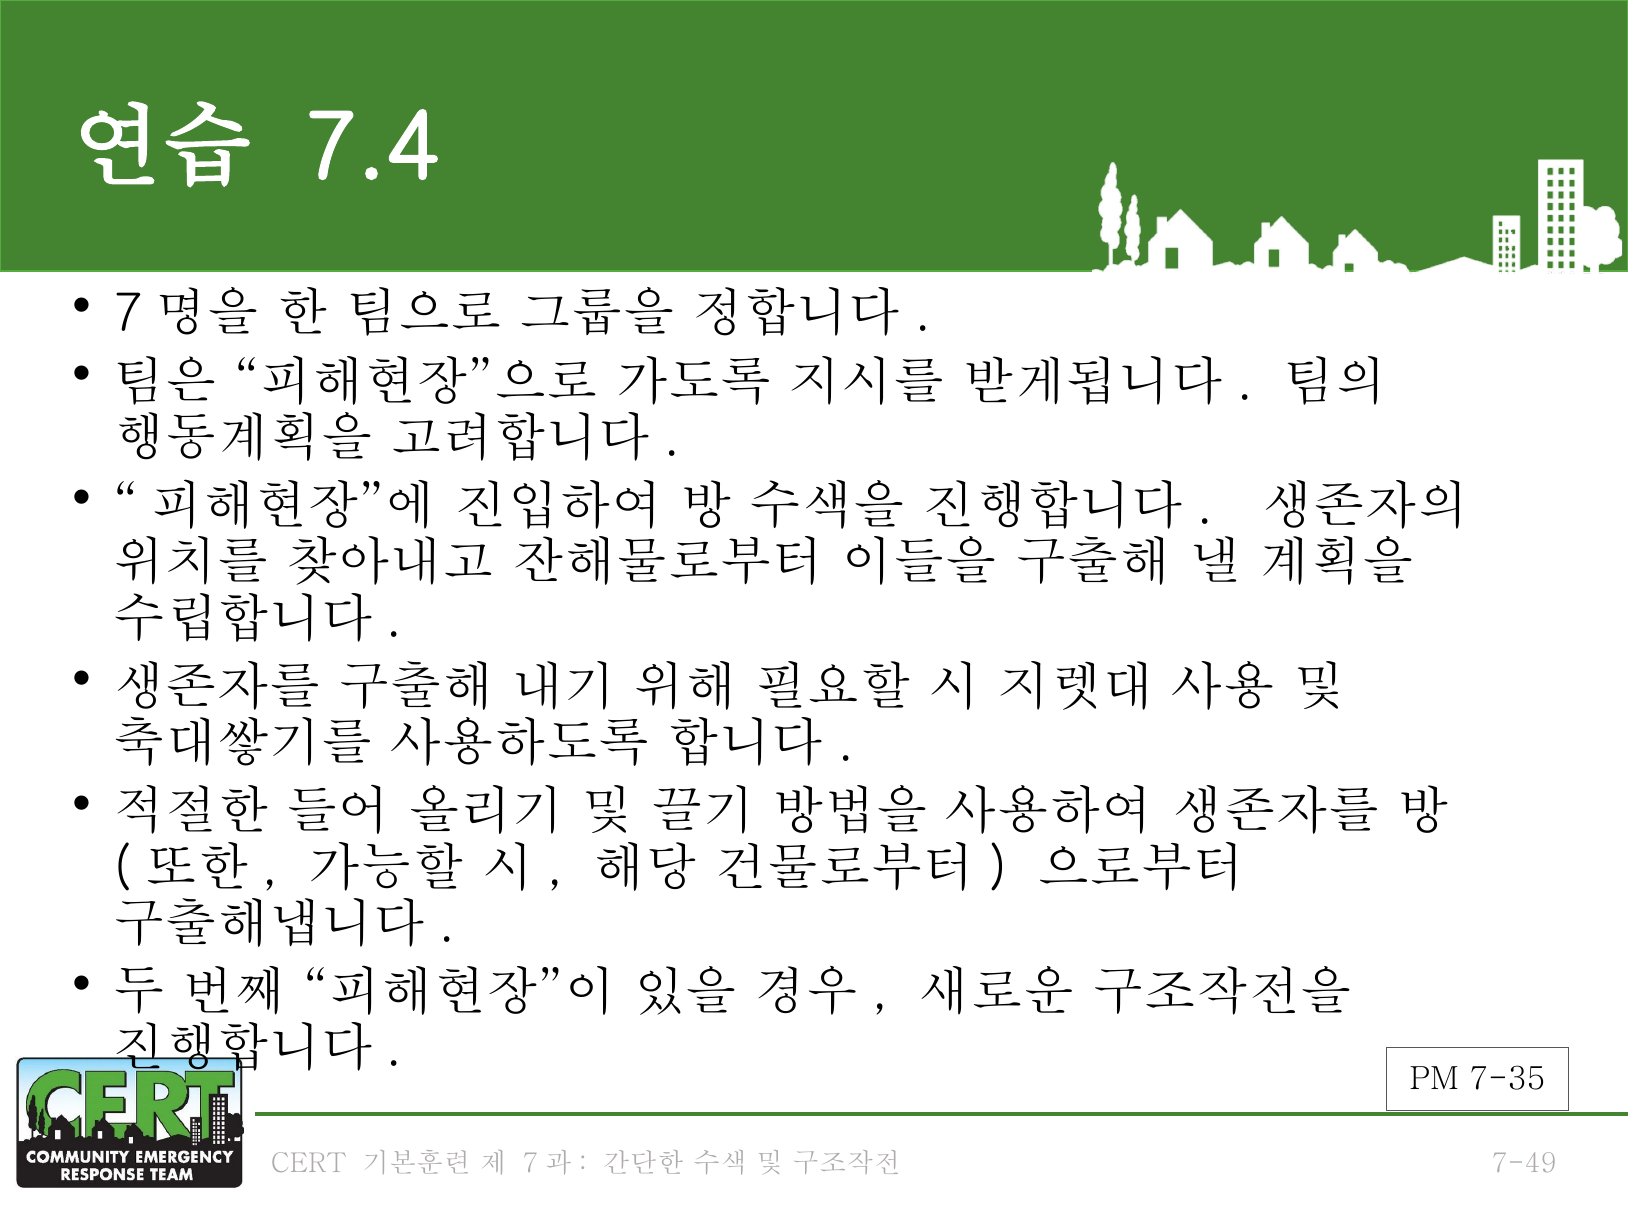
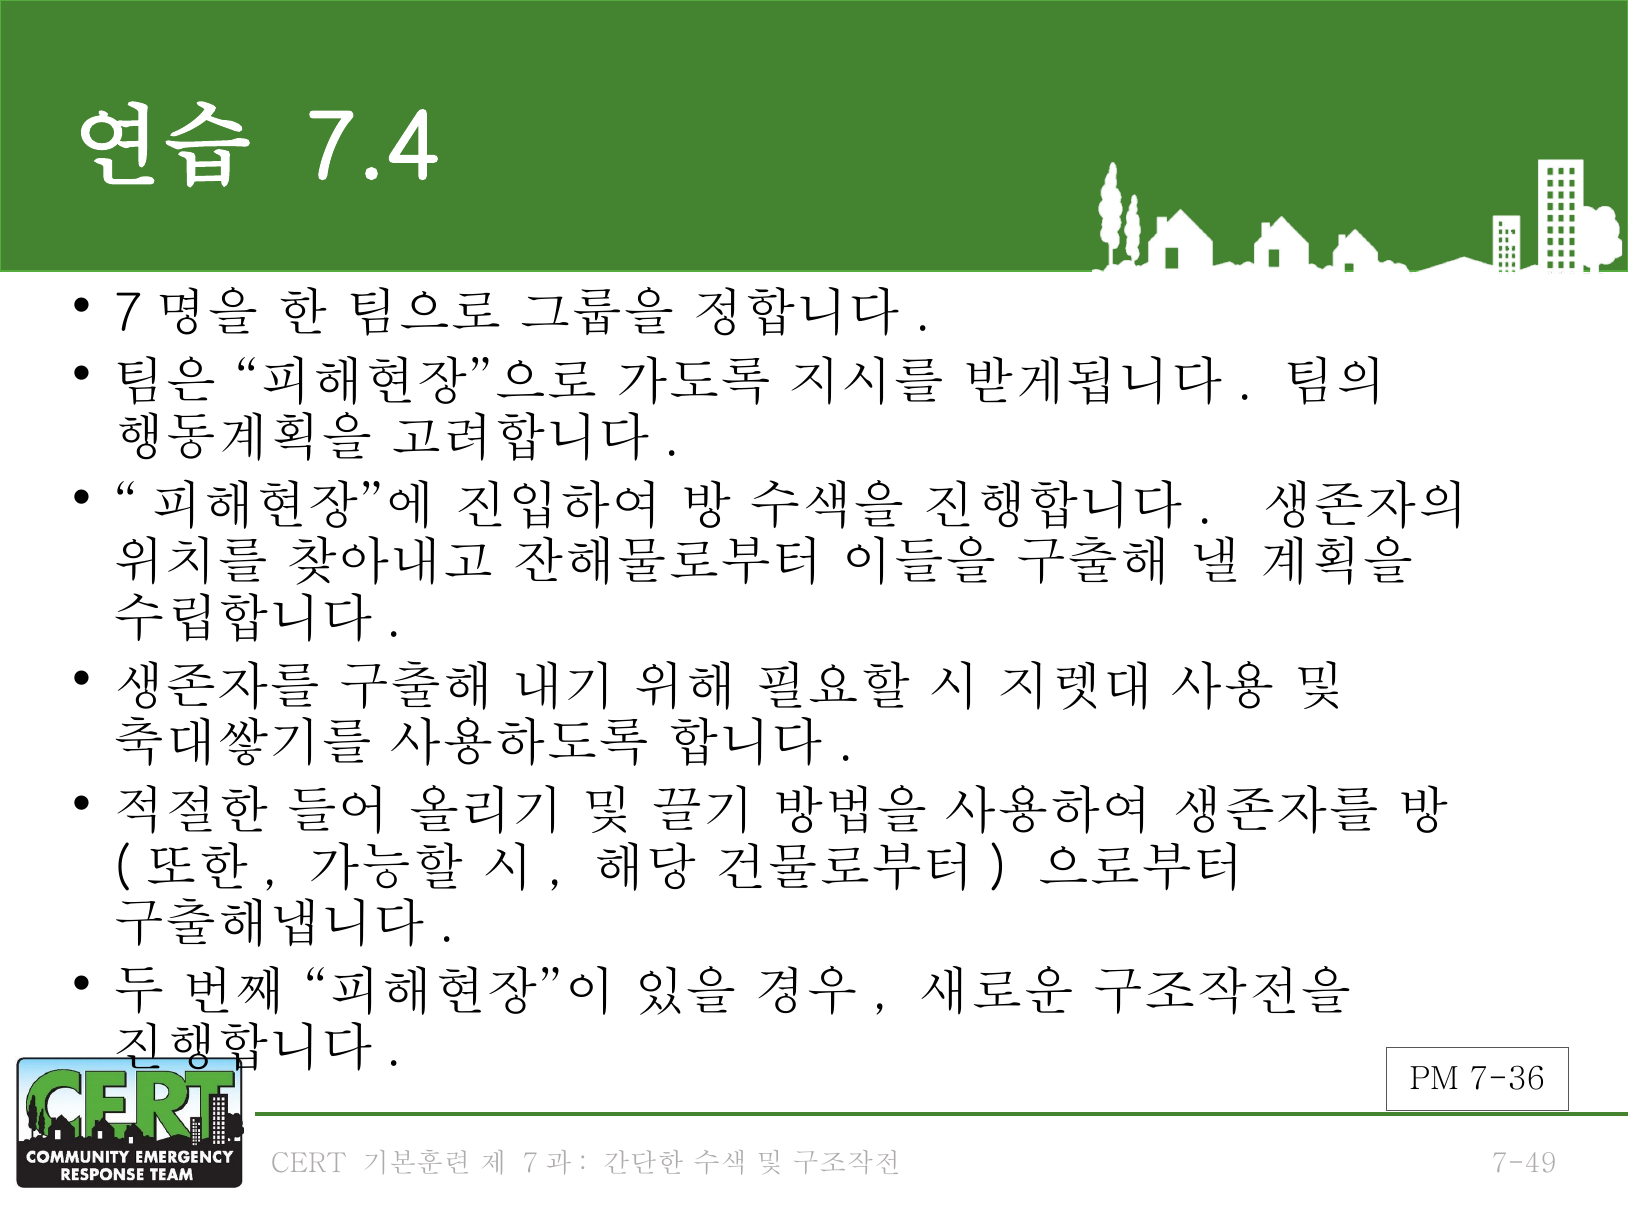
7-35: 7-35 -> 7-36 (1507, 1079)
